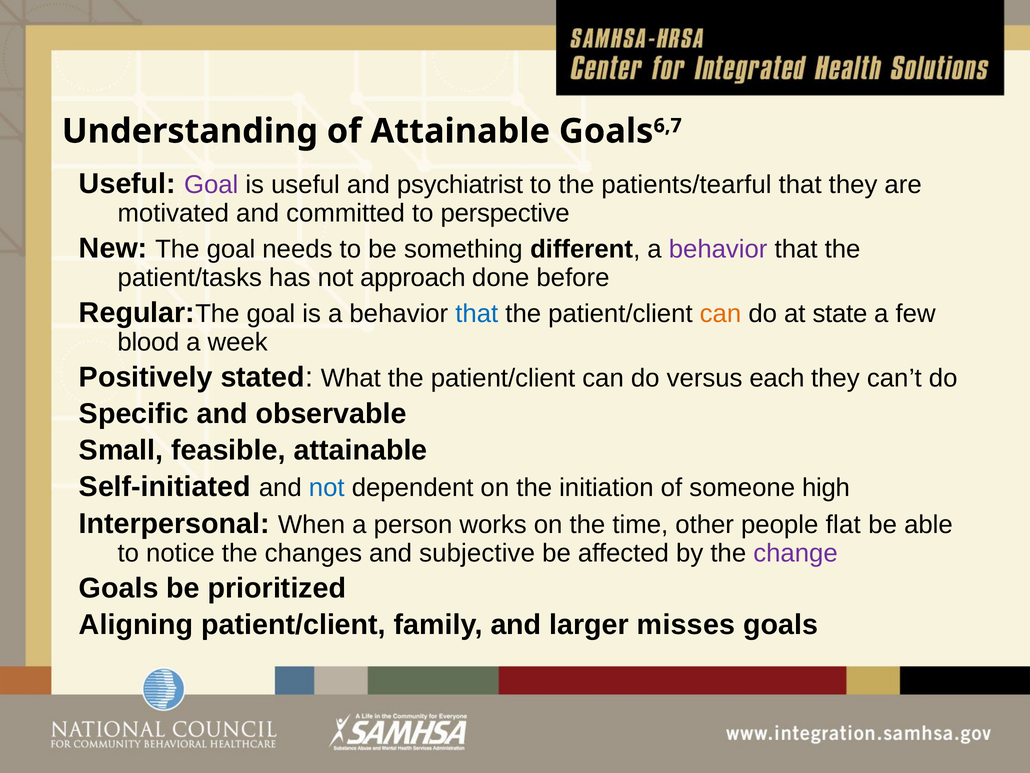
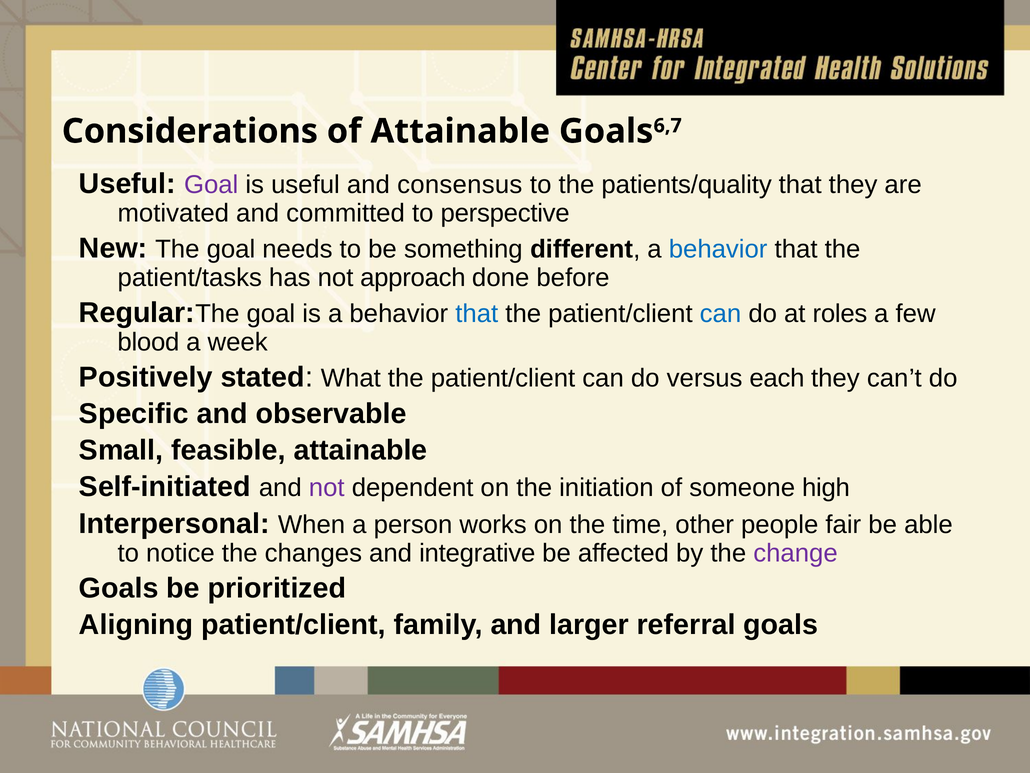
Understanding: Understanding -> Considerations (190, 131)
psychiatrist: psychiatrist -> consensus (460, 184)
patients/tearful: patients/tearful -> patients/quality (687, 184)
behavior colour: purple -> blue (718, 249)
can colour: orange -> blue (720, 313)
state: state -> roles (840, 313)
not colour: blue -> purple (327, 488)
flat: flat -> fair (843, 524)
subjective: subjective -> integrative (477, 553)
misses: misses -> referral (686, 624)
